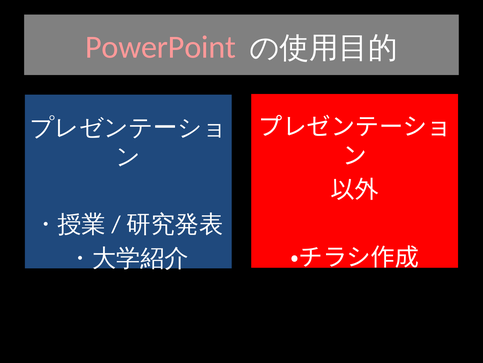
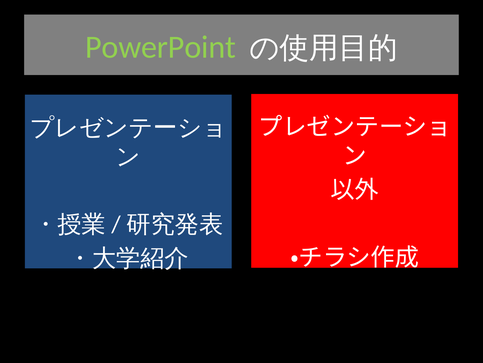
PowerPoint colour: pink -> light green (161, 47)
